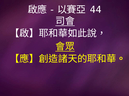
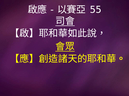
44: 44 -> 55 (96, 10)
